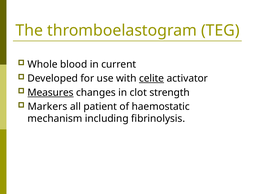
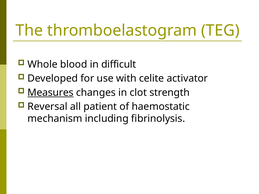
current: current -> difficult (119, 64)
celite underline: present -> none (152, 78)
Markers: Markers -> Reversal (48, 107)
